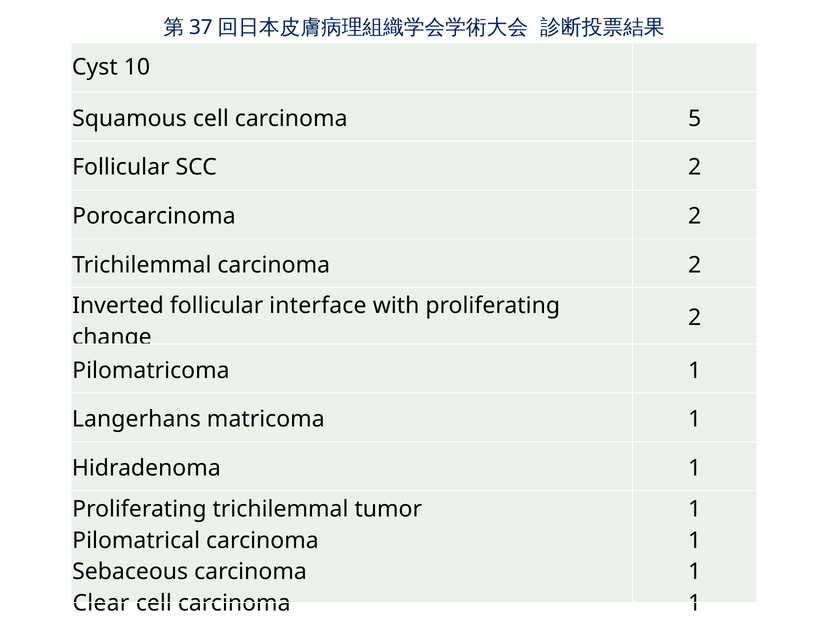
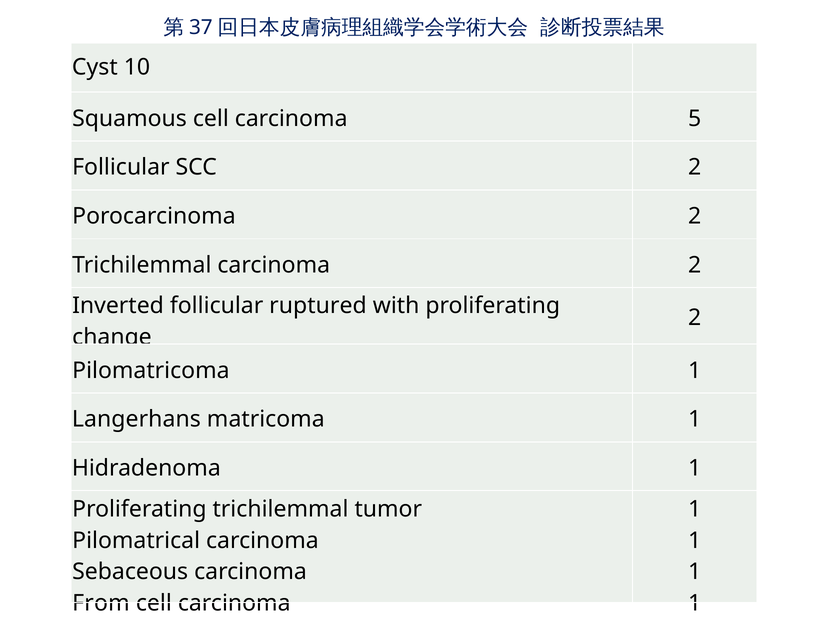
interface: interface -> ruptured (318, 306)
Clear: Clear -> From (101, 603)
